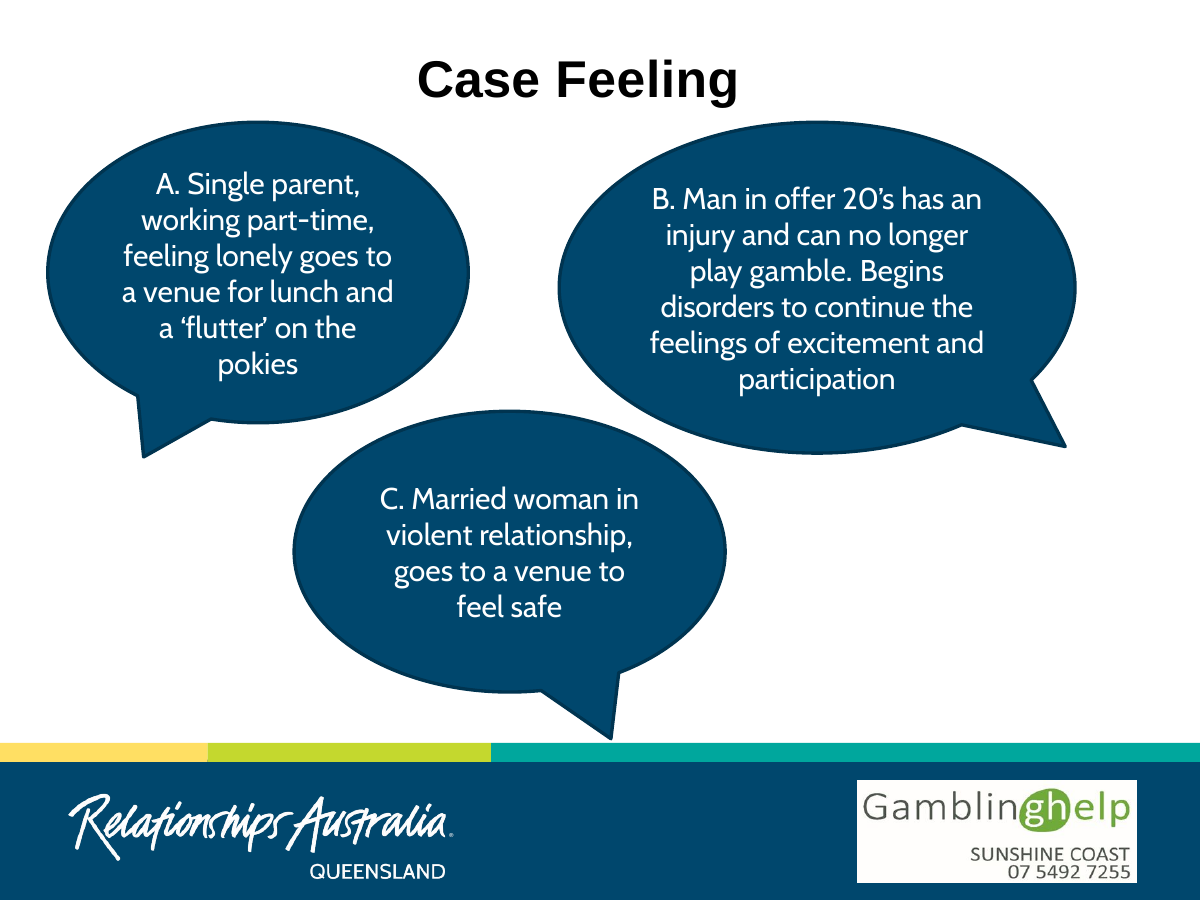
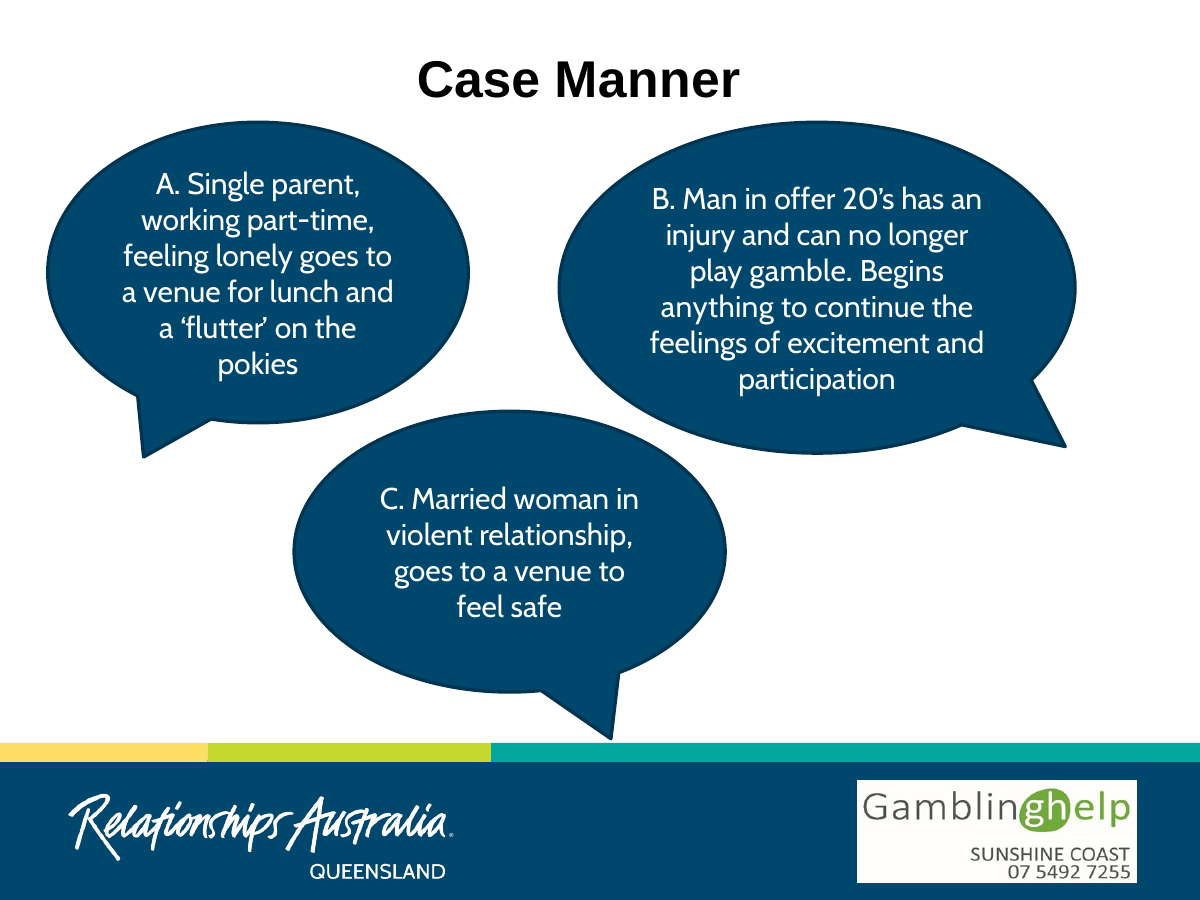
Case Feeling: Feeling -> Manner (647, 81)
disorders: disorders -> anything (717, 308)
